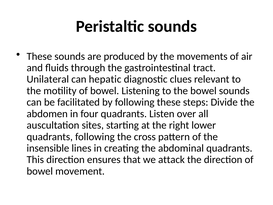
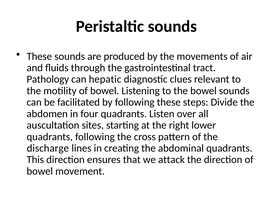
Unilateral: Unilateral -> Pathology (48, 79)
insensible: insensible -> discharge (48, 148)
